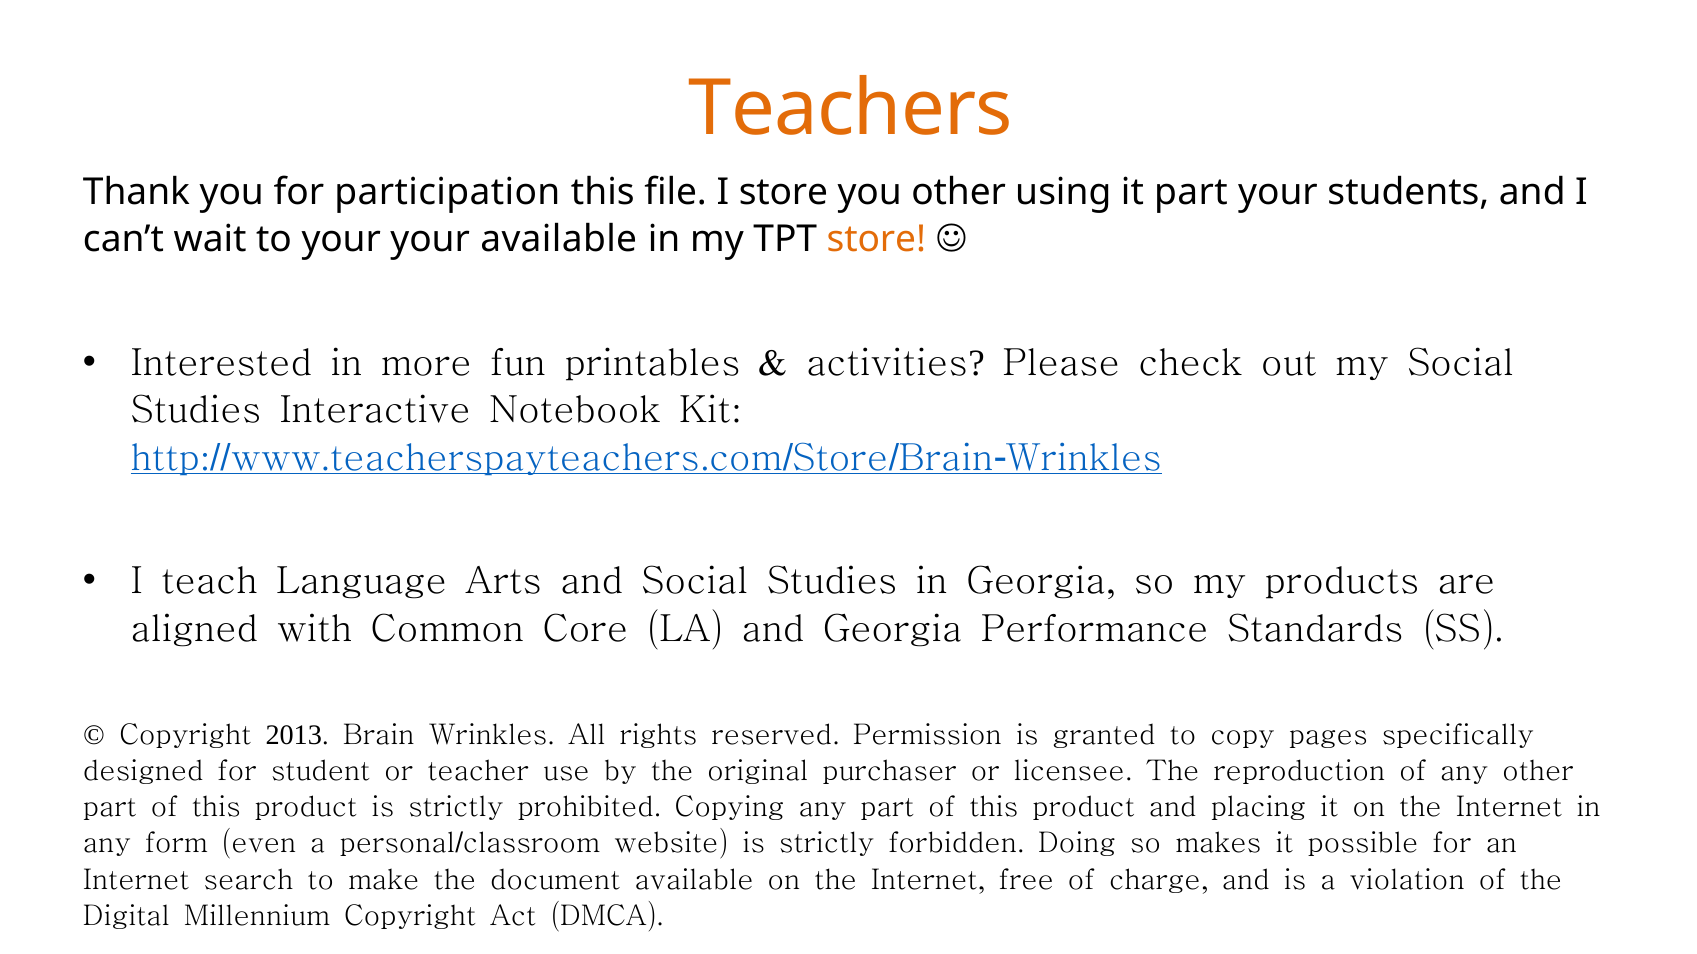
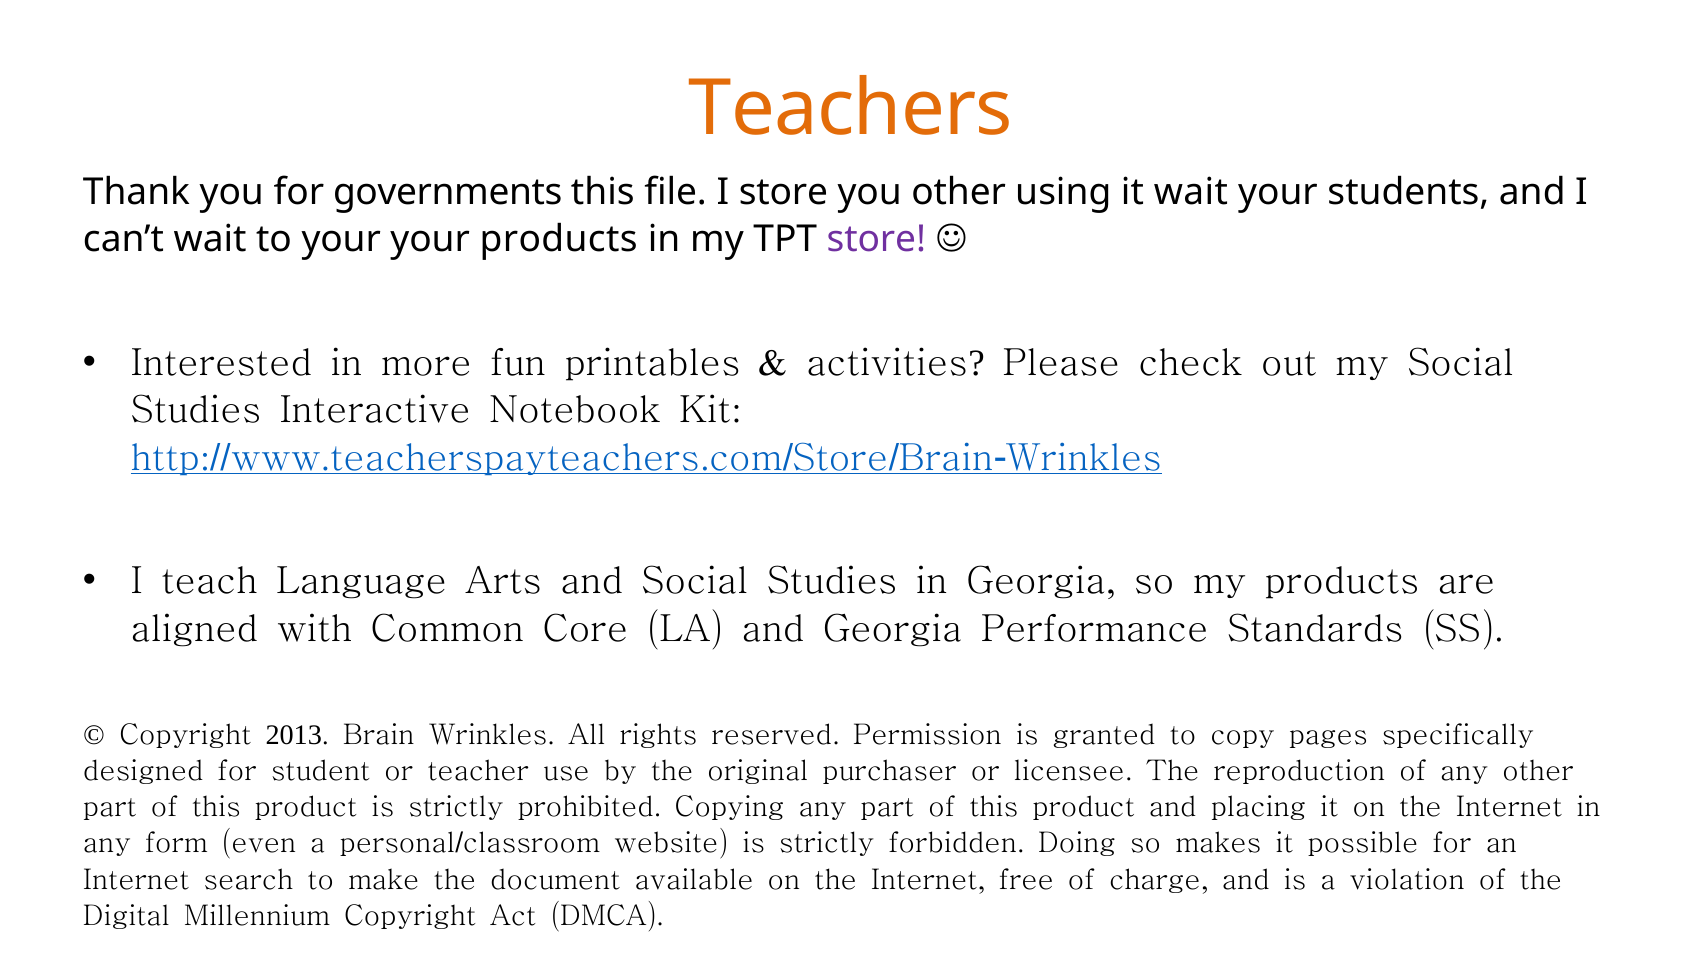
participation: participation -> governments (448, 192)
it part: part -> wait (1191, 192)
your available: available -> products (559, 240)
store colour: orange -> purple (876, 240)
